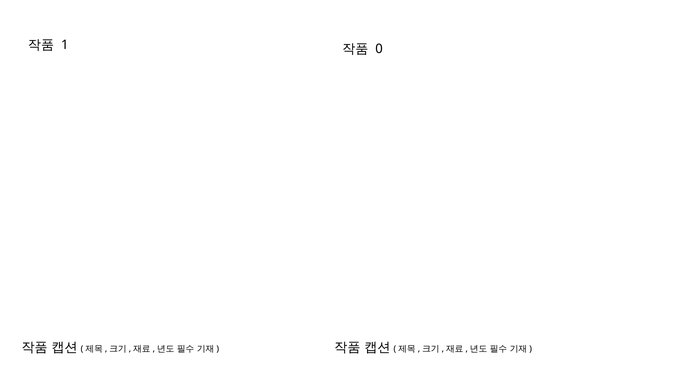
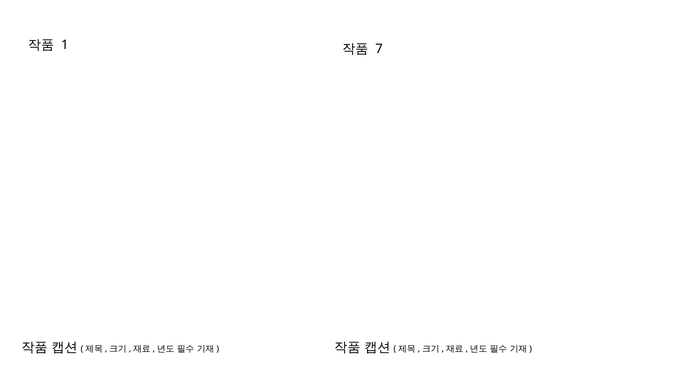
0: 0 -> 7 (379, 49)
